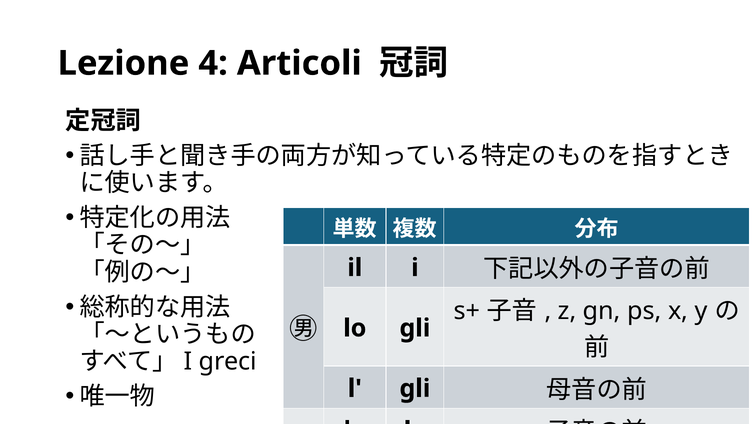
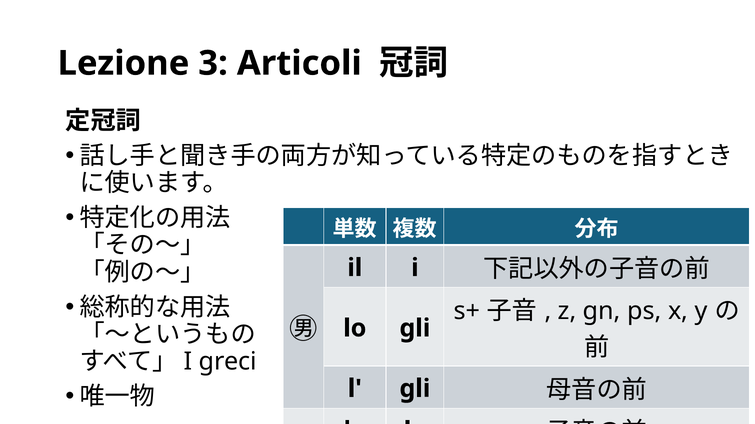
4: 4 -> 3 (213, 63)
